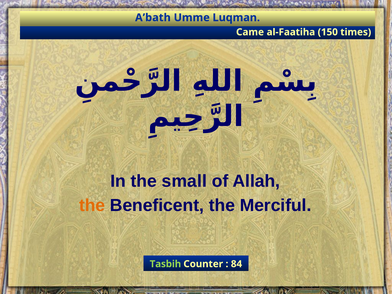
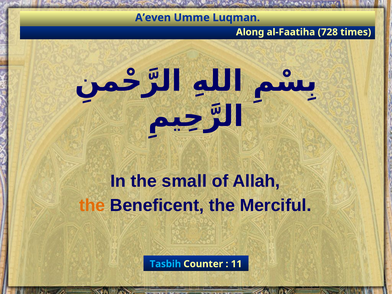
A’bath: A’bath -> A’even (153, 18)
Came: Came -> Along (250, 32)
150: 150 -> 728 (328, 32)
Tasbih colour: light green -> light blue (165, 264)
84: 84 -> 11 (236, 264)
